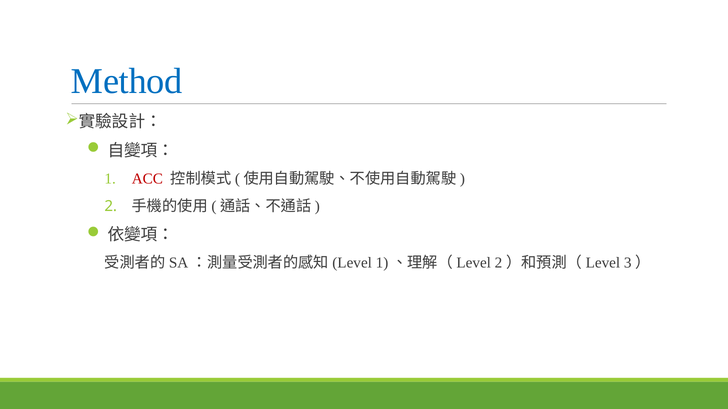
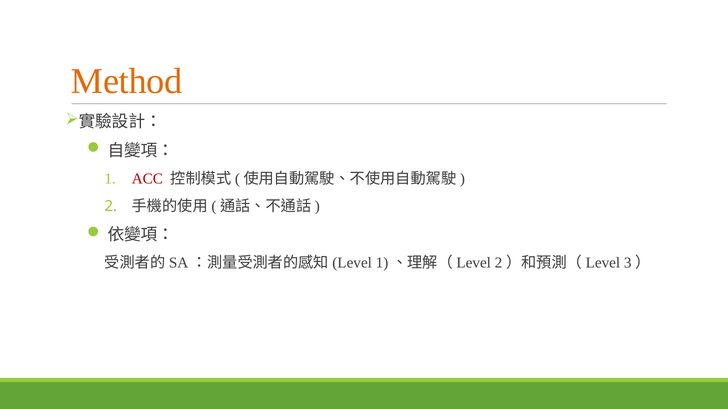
Method colour: blue -> orange (127, 82)
